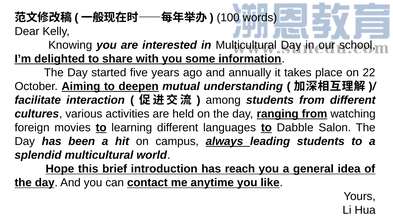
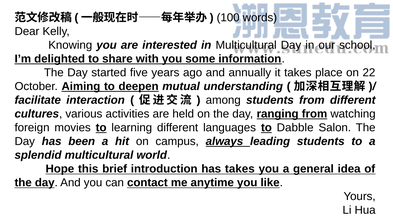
has reach: reach -> takes (240, 169)
